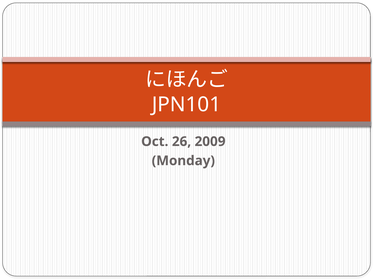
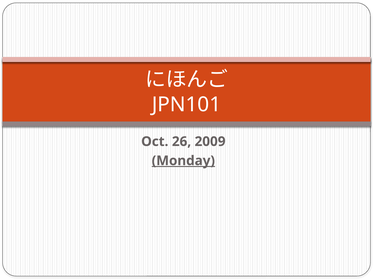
Monday underline: none -> present (183, 161)
